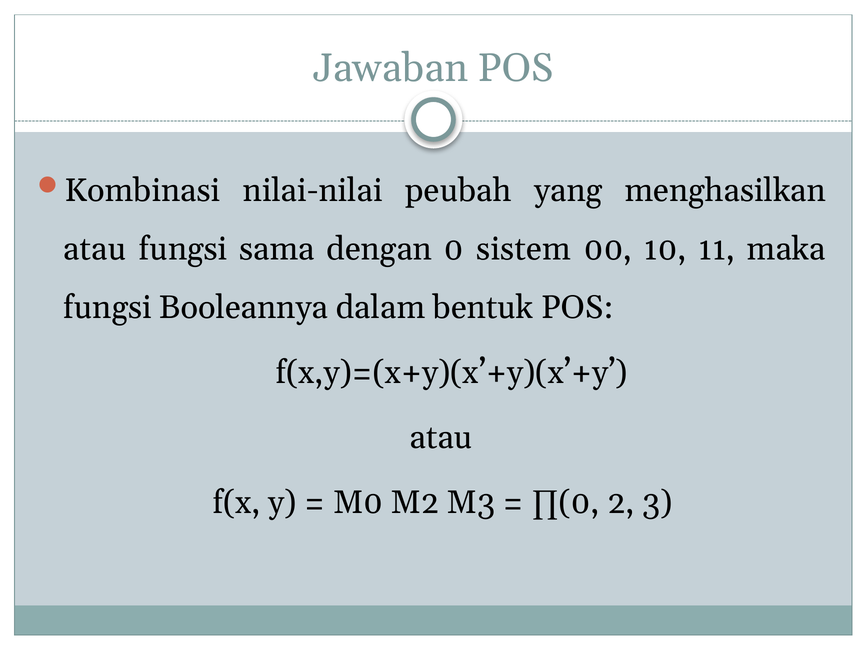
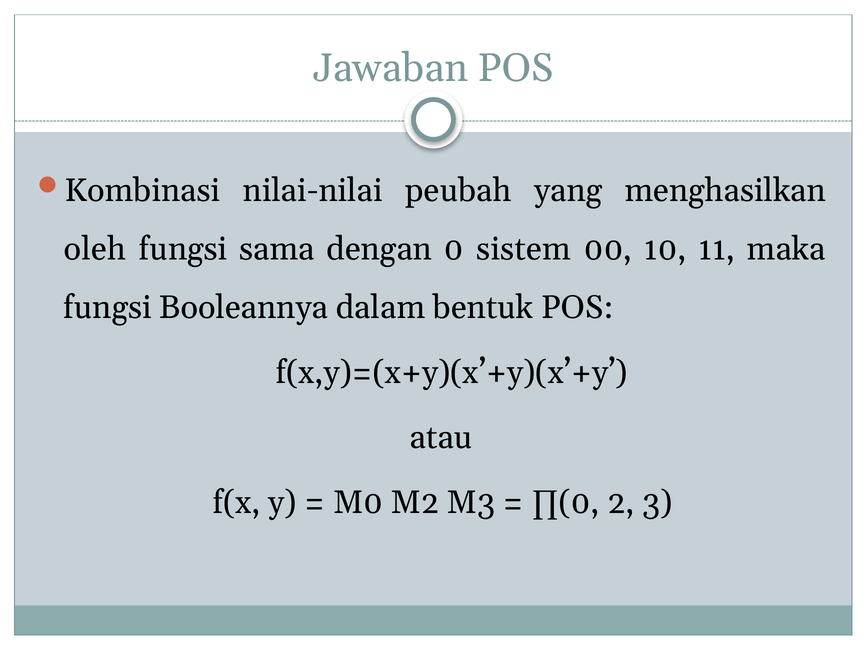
atau: atau -> oleh (95, 249)
